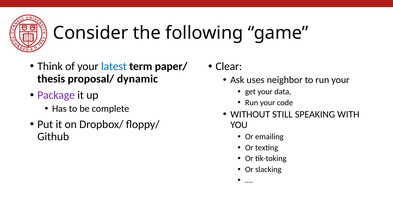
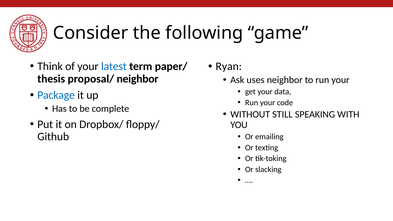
Clear: Clear -> Ryan (229, 66)
proposal/ dynamic: dynamic -> neighbor (138, 79)
Package colour: purple -> blue (56, 95)
